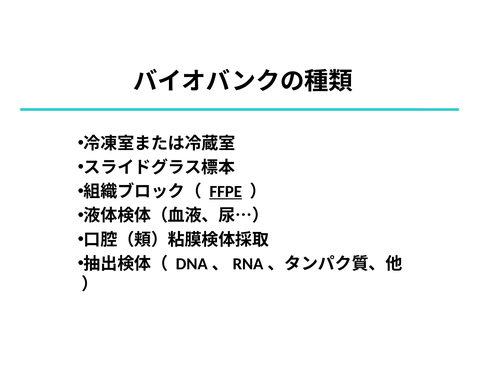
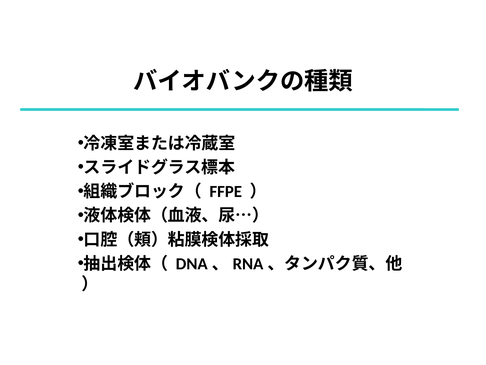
FFPE underline: present -> none (226, 191)
